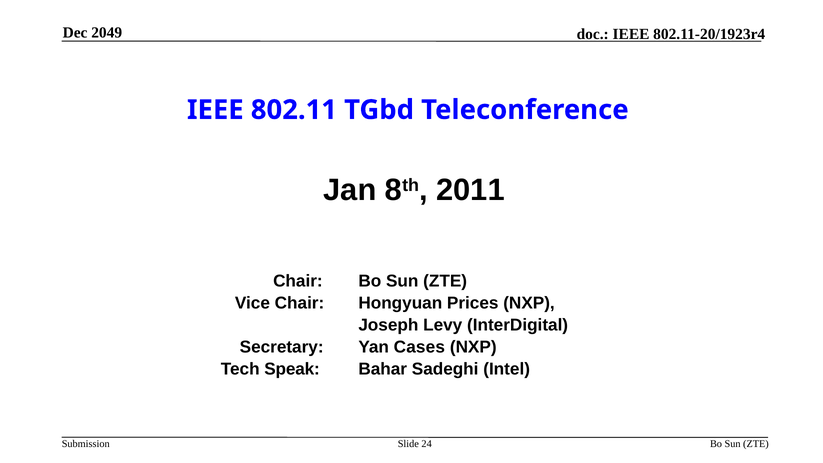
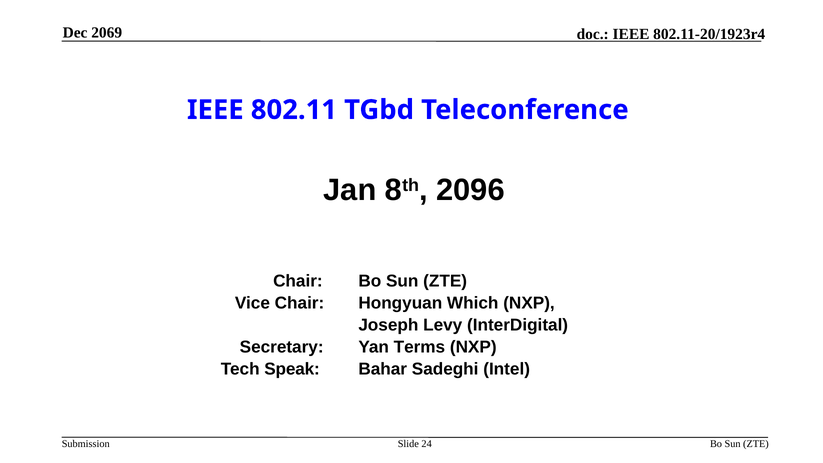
2049: 2049 -> 2069 (107, 33)
2011: 2011 -> 2096 (470, 190)
Prices: Prices -> Which (473, 303)
Cases: Cases -> Terms (419, 347)
